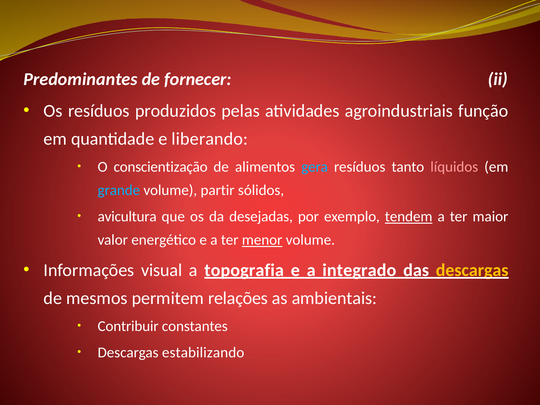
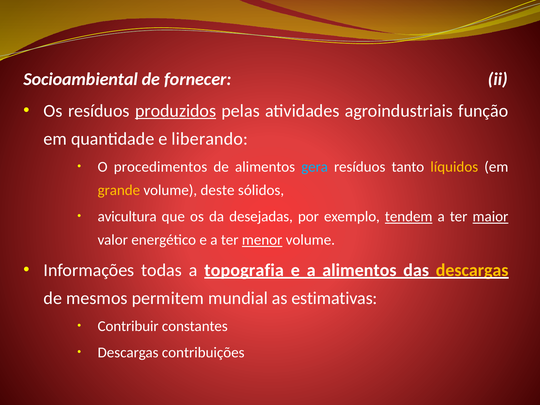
Predominantes: Predominantes -> Socioambiental (81, 79)
produzidos underline: none -> present (176, 111)
conscientização: conscientização -> procedimentos (160, 167)
líquidos colour: pink -> yellow (454, 167)
grande colour: light blue -> yellow (119, 190)
partir: partir -> deste (218, 190)
maior underline: none -> present (490, 217)
visual: visual -> todas (162, 270)
a integrado: integrado -> alimentos (359, 270)
relações: relações -> mundial (238, 298)
ambientais: ambientais -> estimativas (334, 298)
estabilizando: estabilizando -> contribuições (203, 353)
